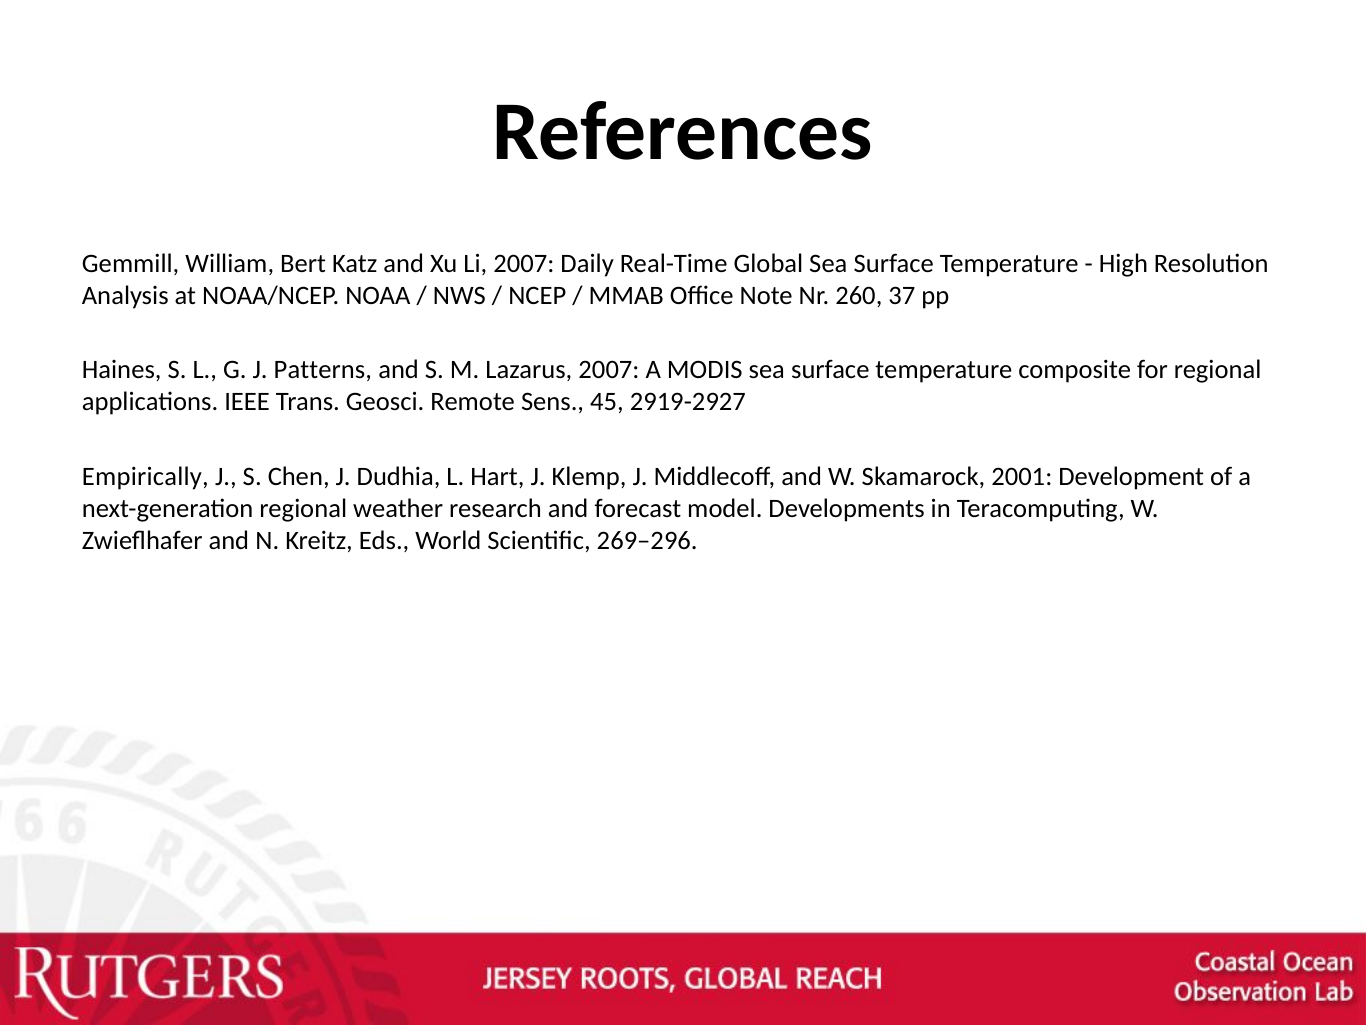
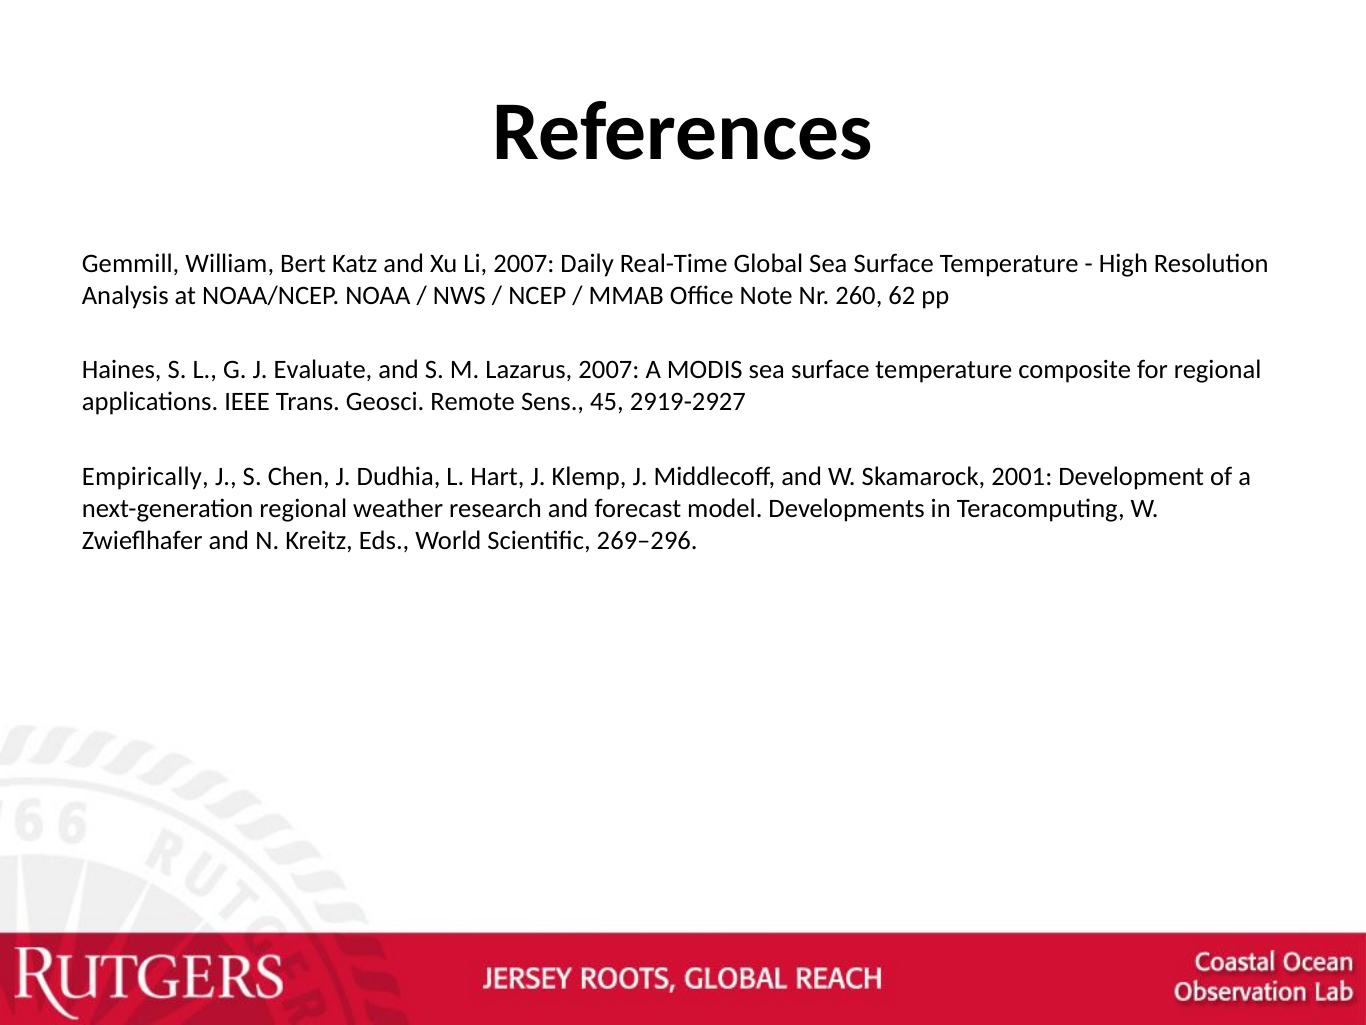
37: 37 -> 62 (902, 296)
Patterns: Patterns -> Evaluate (323, 370)
